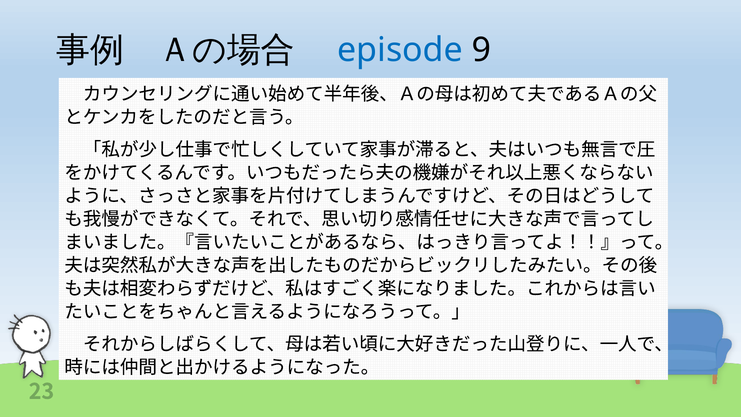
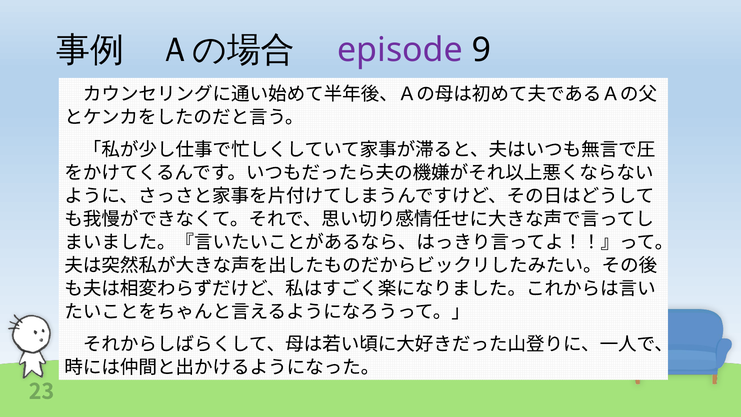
episode colour: blue -> purple (400, 50)
